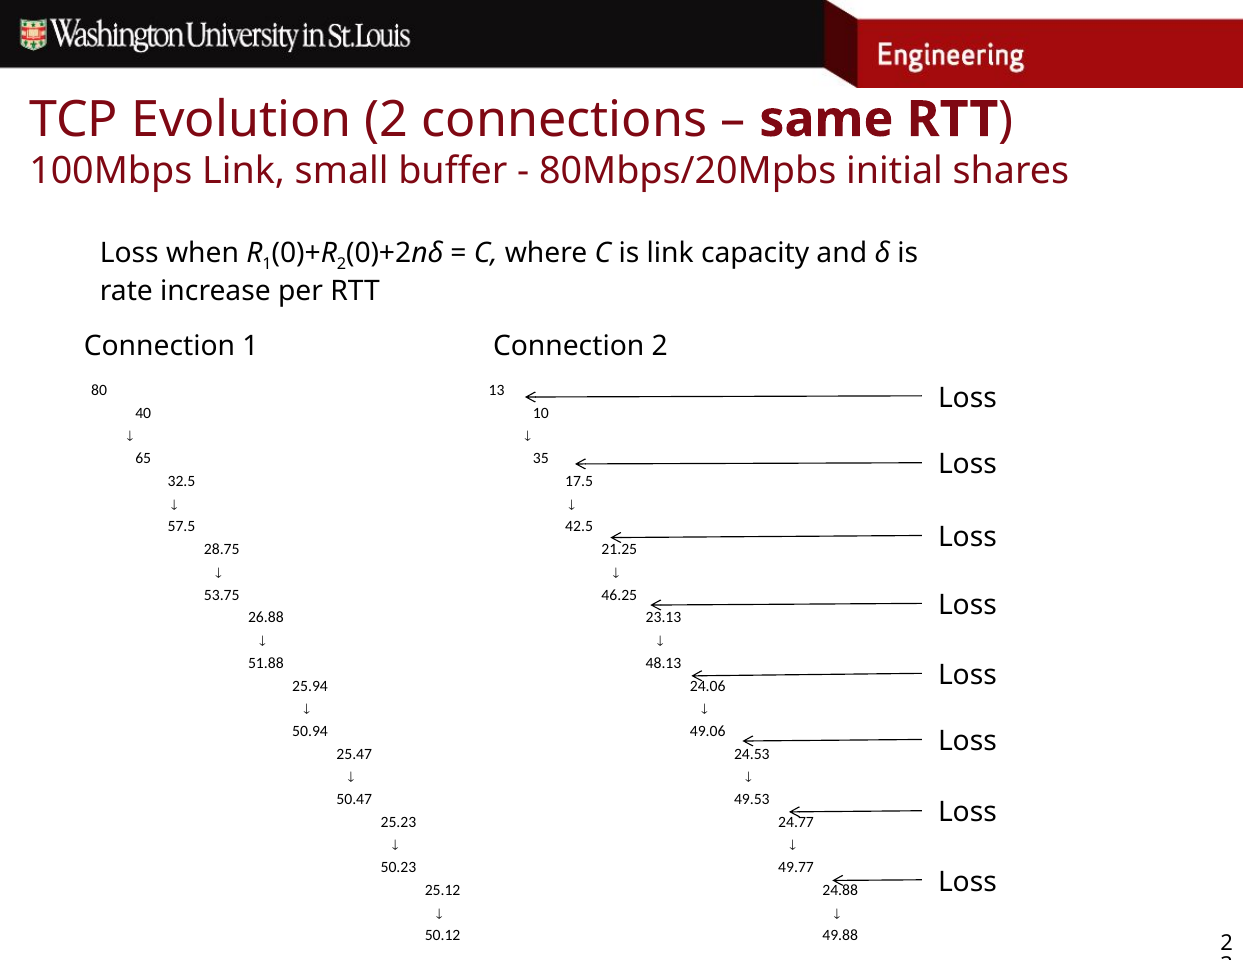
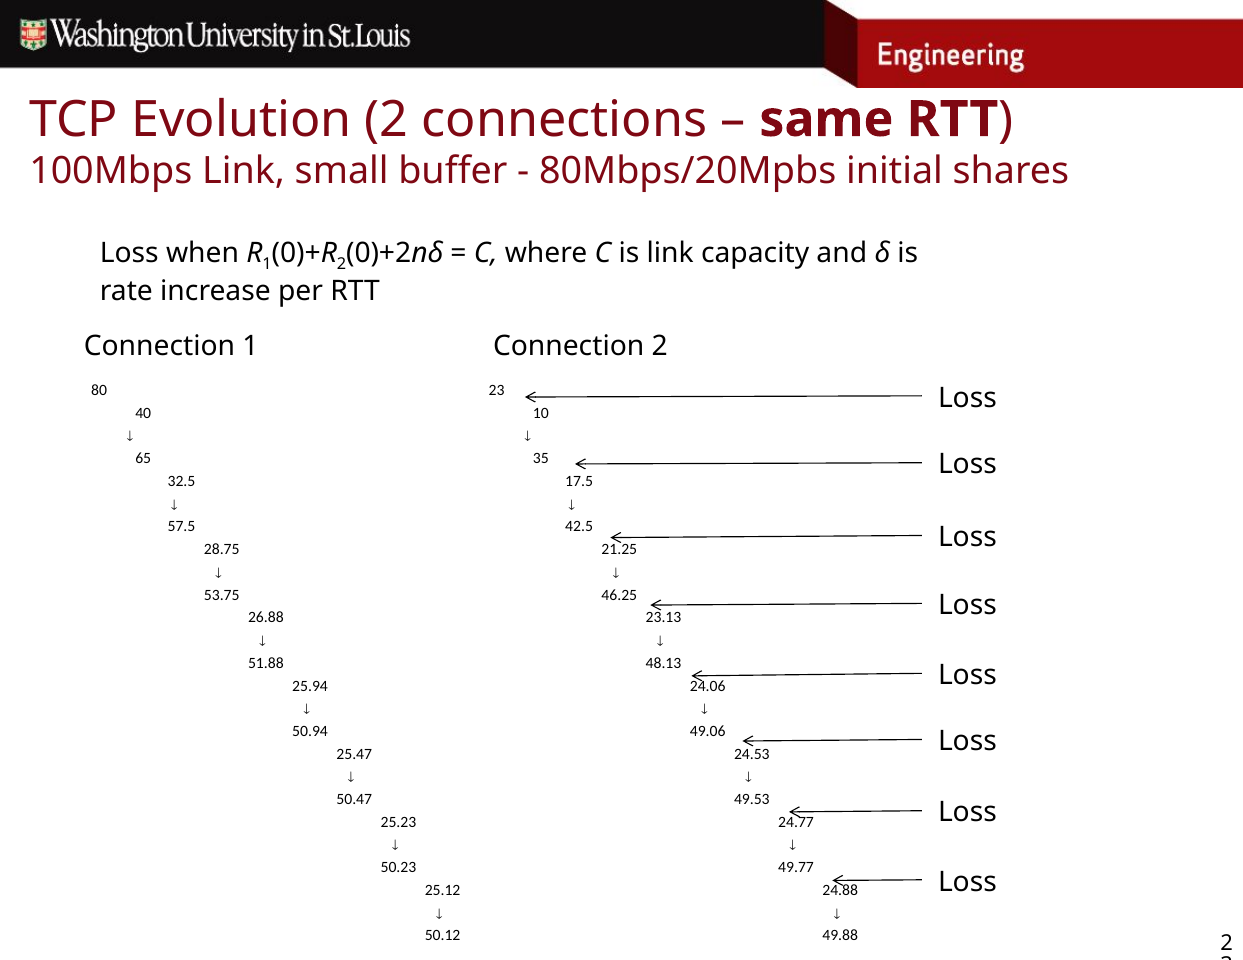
13: 13 -> 23 (497, 391)
